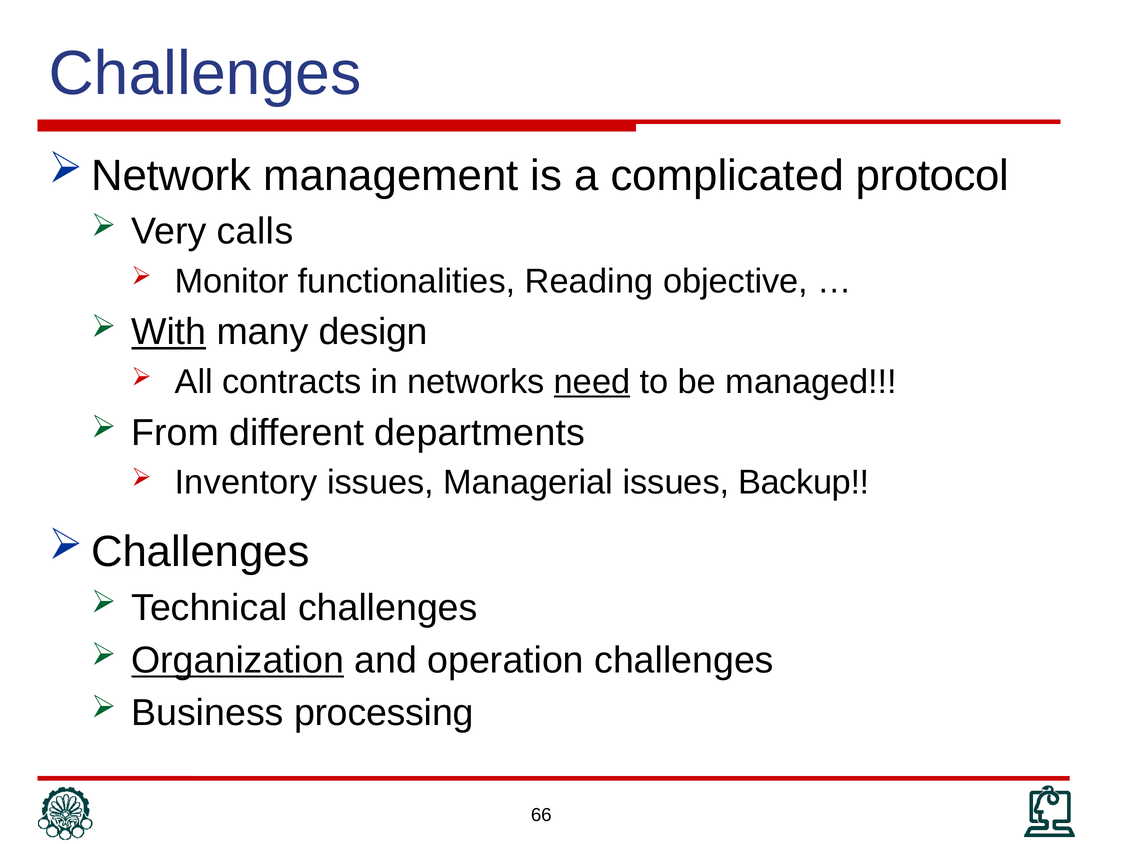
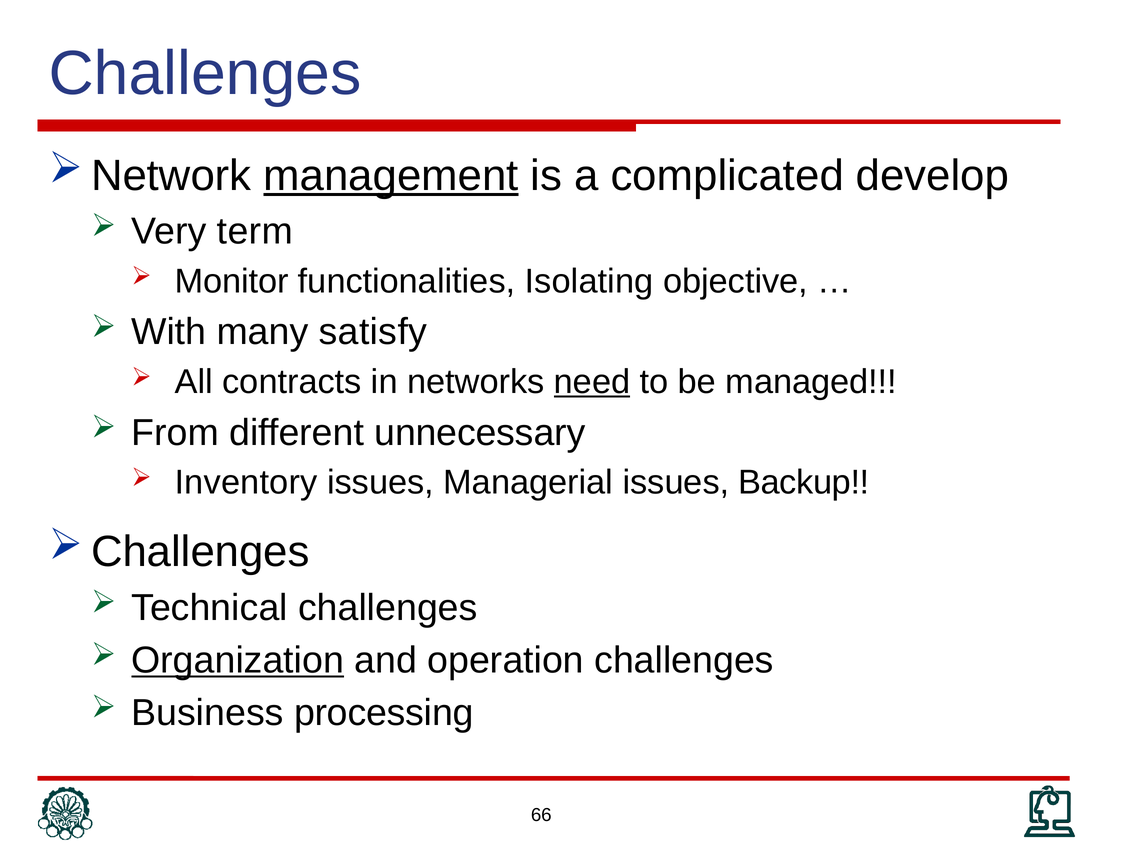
management underline: none -> present (391, 176)
protocol: protocol -> develop (932, 176)
calls: calls -> term (255, 232)
Reading: Reading -> Isolating (589, 281)
With underline: present -> none (169, 332)
design: design -> satisfy (373, 332)
departments: departments -> unnecessary (480, 433)
